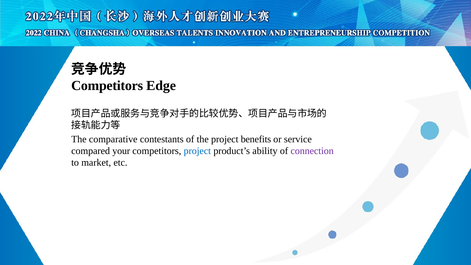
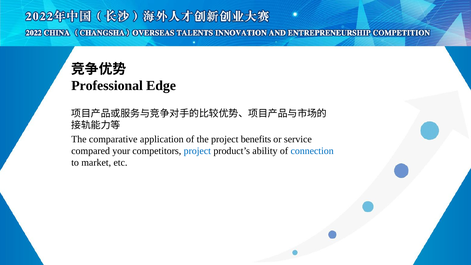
Competitors: Competitors -> Professional (107, 86)
contestants: contestants -> application (162, 139)
connection colour: purple -> blue (312, 151)
